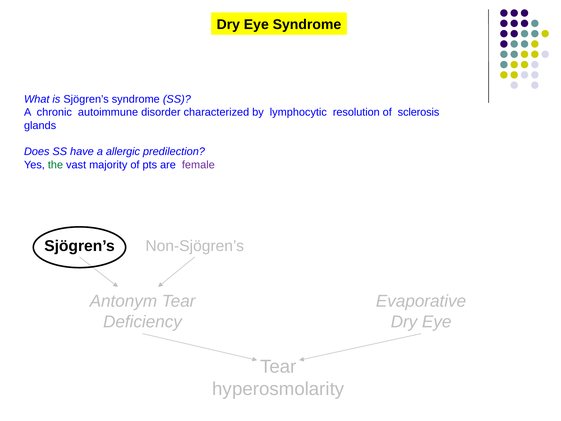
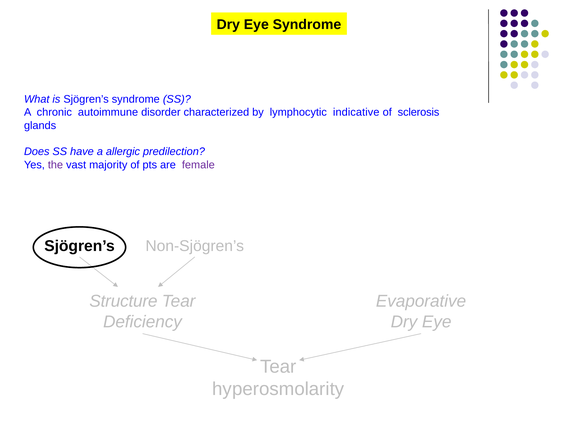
resolution: resolution -> indicative (356, 112)
the colour: green -> purple (55, 165)
Antonym: Antonym -> Structure (123, 301)
